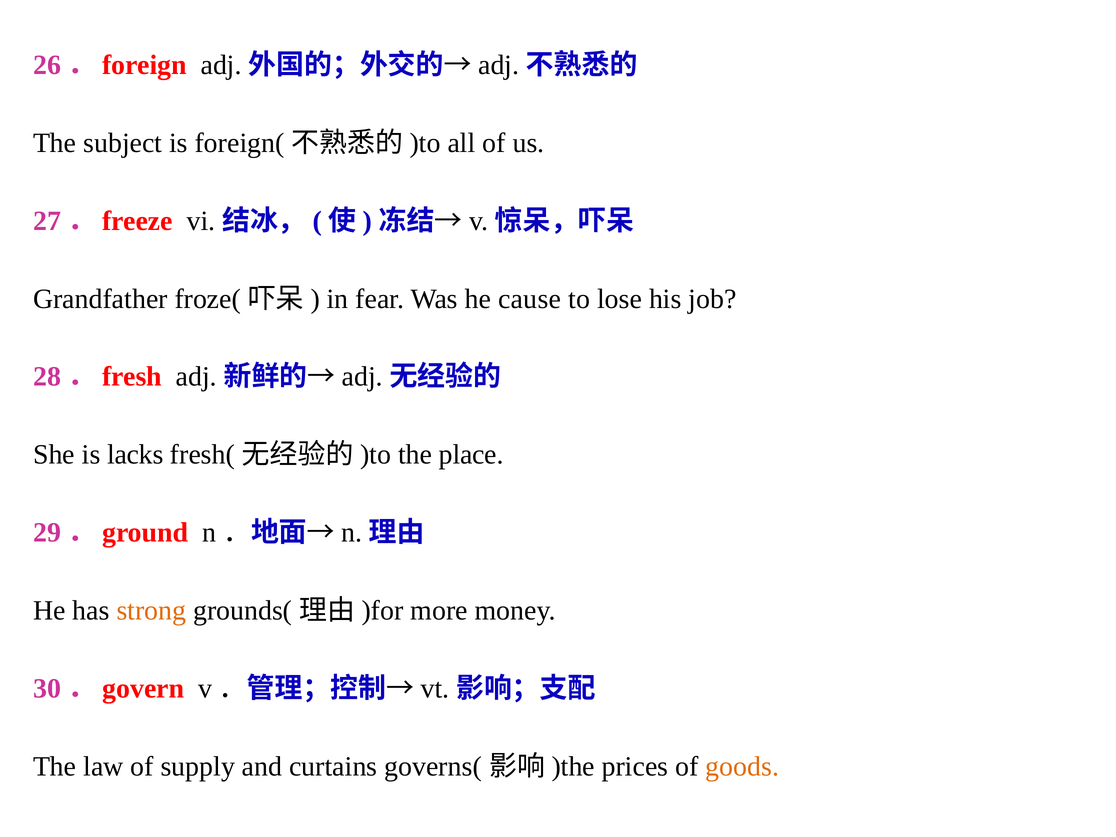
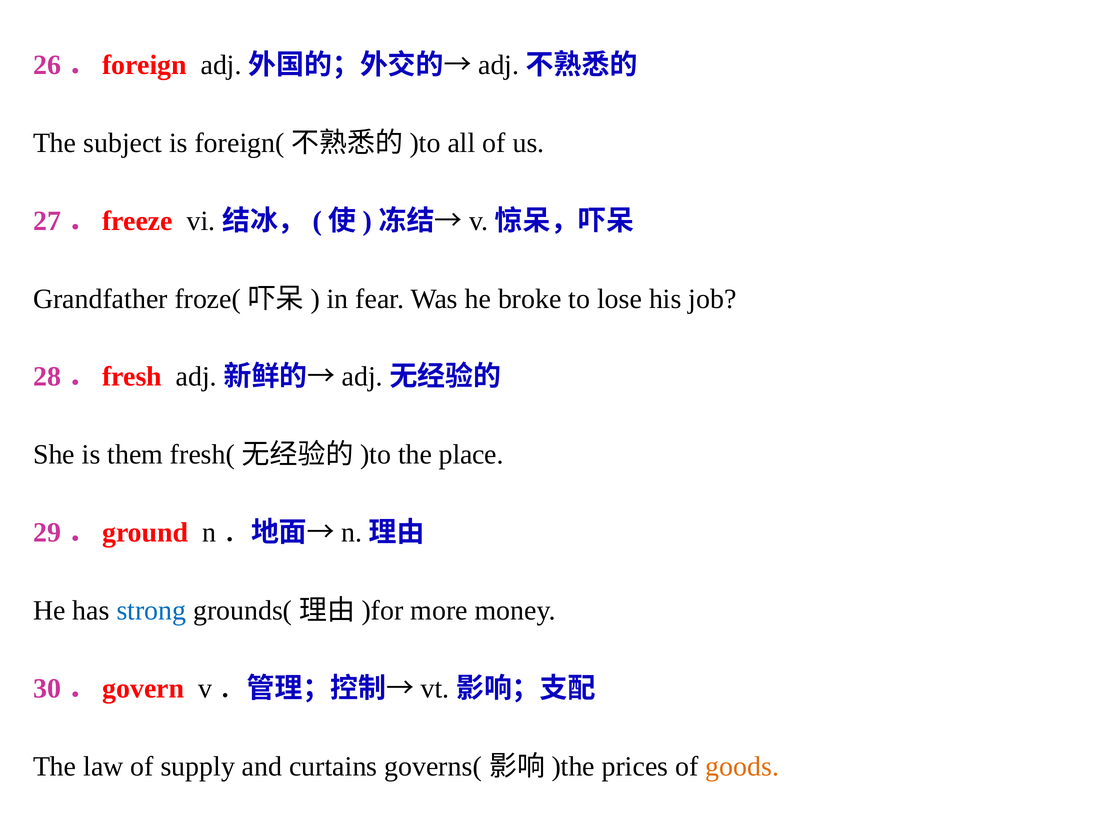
cause: cause -> broke (530, 299)
lacks: lacks -> them (135, 455)
strong colour: orange -> blue (151, 611)
